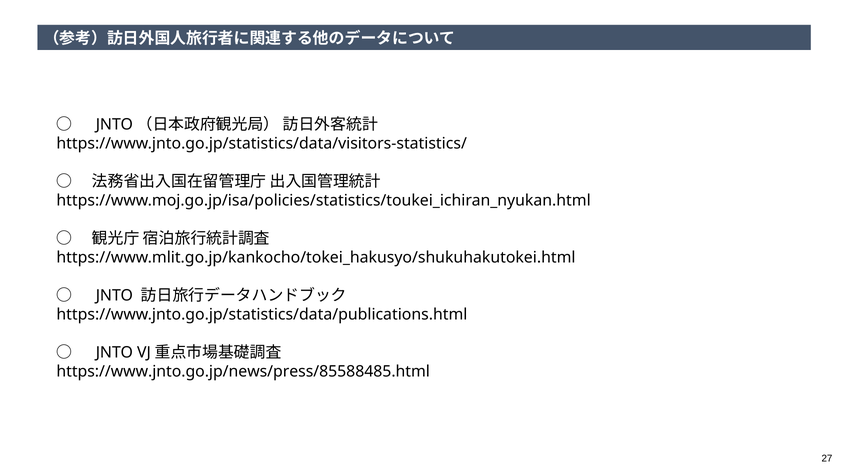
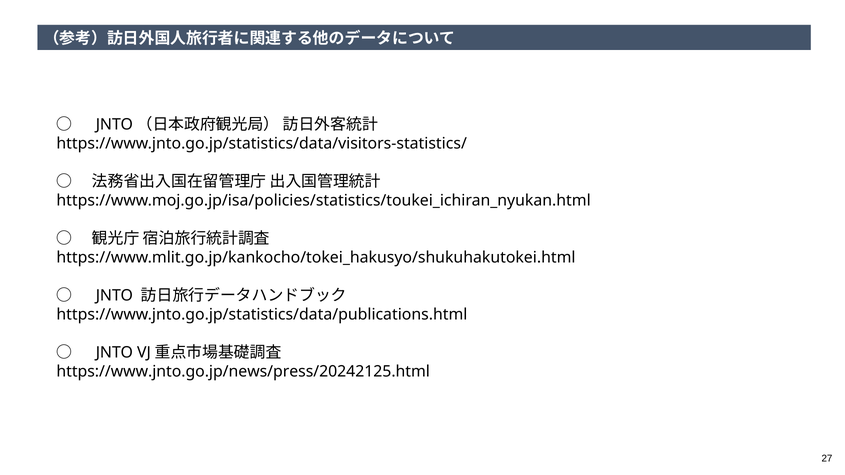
https://www.jnto.go.jp/news/press/85588485.html: https://www.jnto.go.jp/news/press/85588485.html -> https://www.jnto.go.jp/news/press/20242125.html (243, 372)
